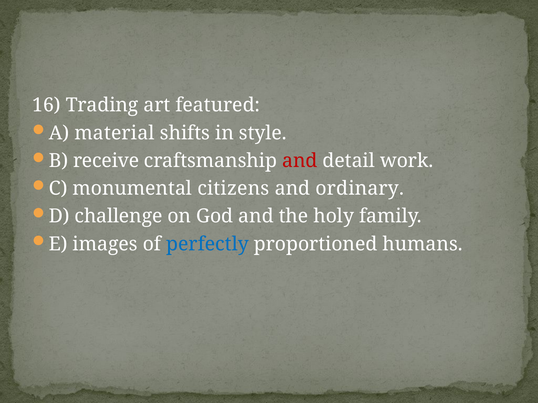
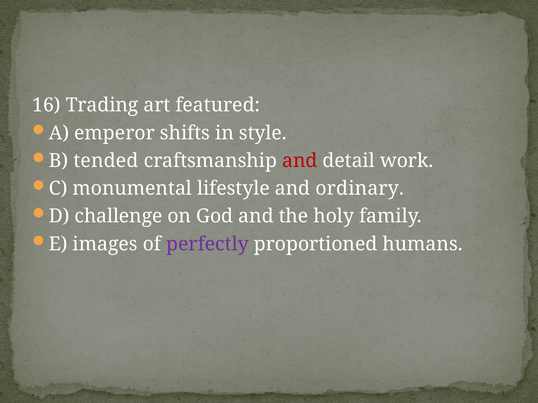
material: material -> emperor (115, 133)
receive: receive -> tended (106, 161)
citizens: citizens -> lifestyle (233, 189)
perfectly colour: blue -> purple (207, 244)
